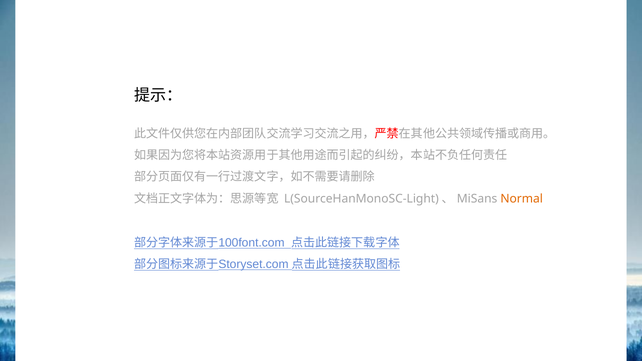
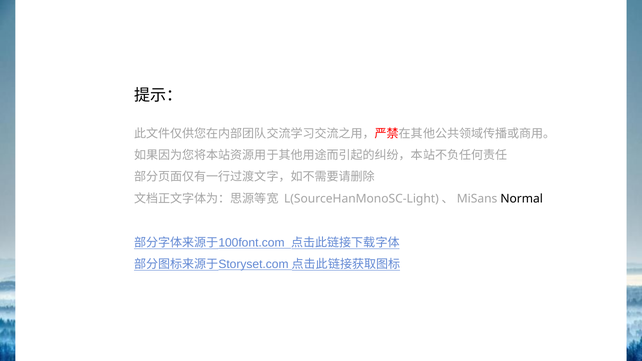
Normal colour: orange -> black (522, 199)
